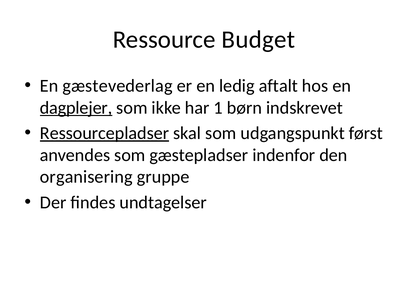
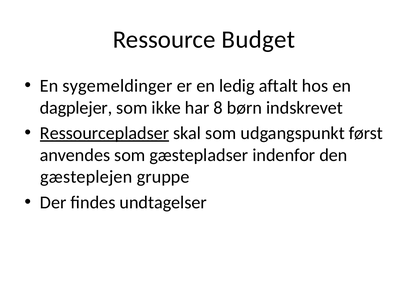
gæstevederlag: gæstevederlag -> sygemeldinger (118, 86)
dagplejer underline: present -> none (76, 108)
1: 1 -> 8 (218, 108)
organisering: organisering -> gæsteplejen (86, 177)
